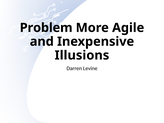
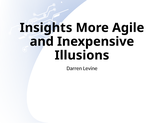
Problem: Problem -> Insights (46, 28)
